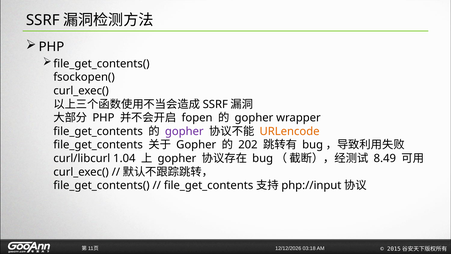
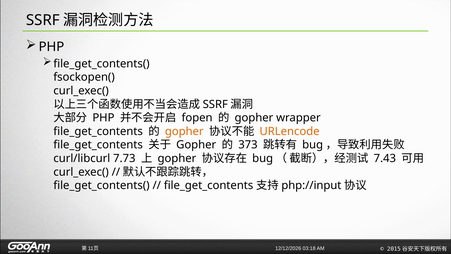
gopher colour: purple -> orange (184, 131)
202: 202 -> 373 (248, 145)
1.04: 1.04 -> 7.73 (124, 158)
8.49: 8.49 -> 7.43 (385, 158)
